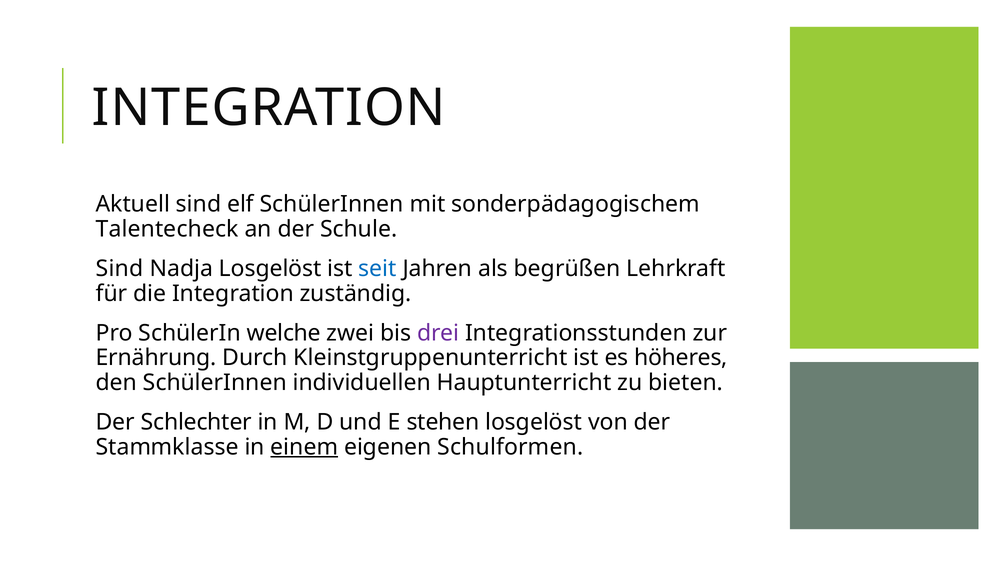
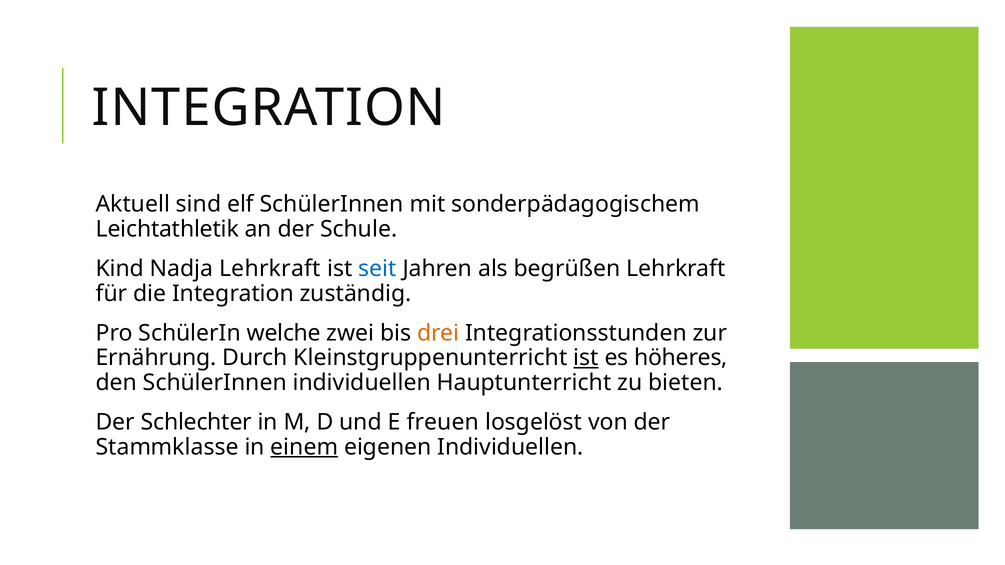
Talentecheck: Talentecheck -> Leichtathletik (167, 229)
Sind: Sind -> Kind (120, 269)
Nadja Losgelöst: Losgelöst -> Lehrkraft (270, 269)
drei colour: purple -> orange (438, 333)
ist underline: none -> present (586, 358)
stehen: stehen -> freuen (443, 422)
eigenen Schulformen: Schulformen -> Individuellen (510, 447)
